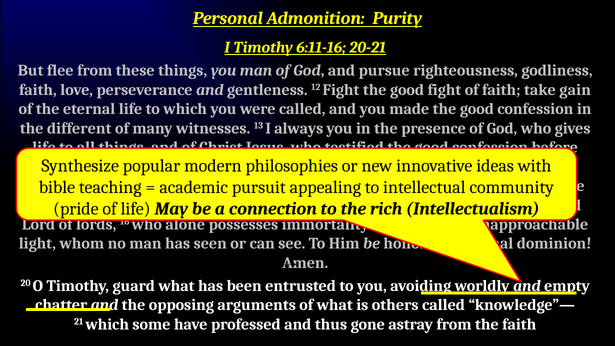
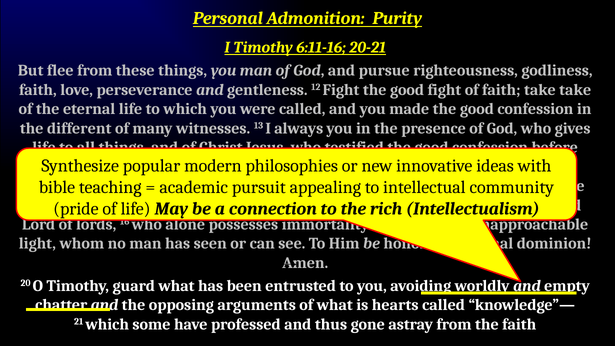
take gain: gain -> take (575, 90)
others: others -> hearts (395, 305)
